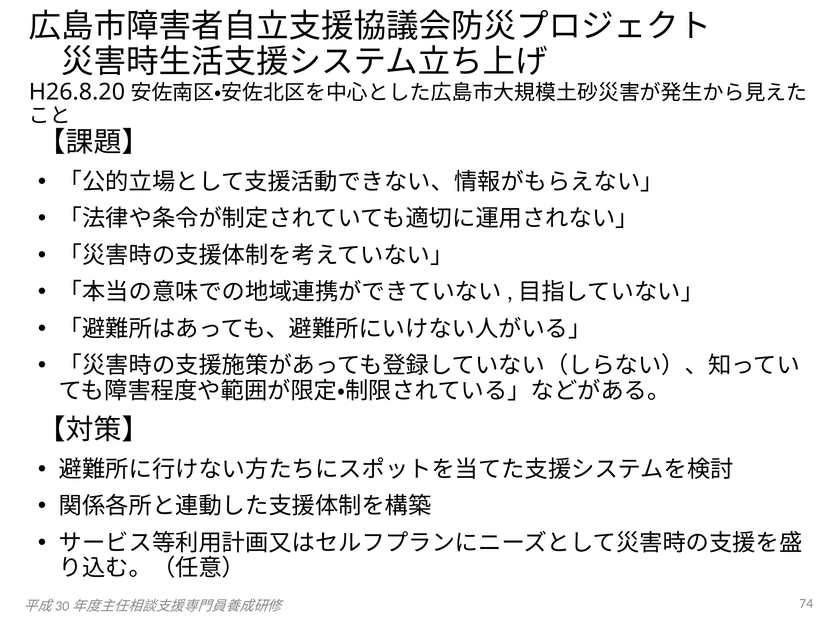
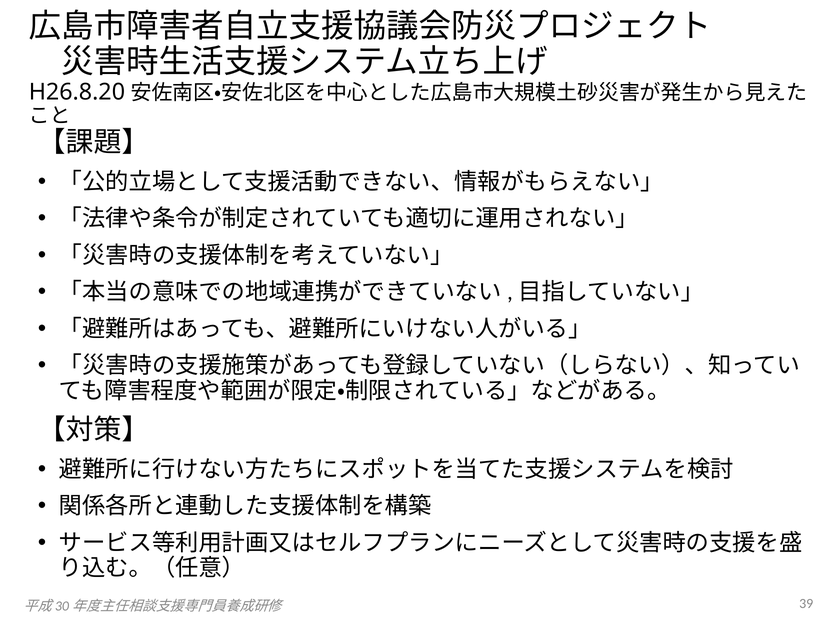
74: 74 -> 39 (806, 603)
